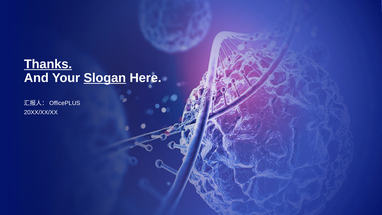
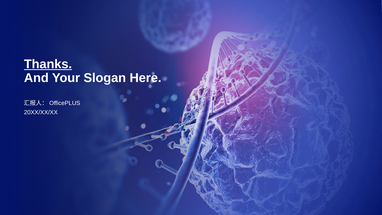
Slogan underline: present -> none (105, 78)
